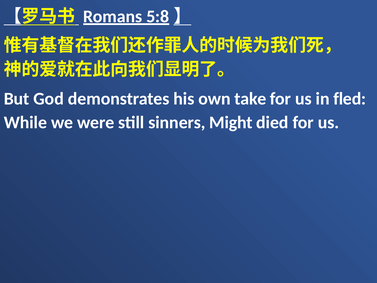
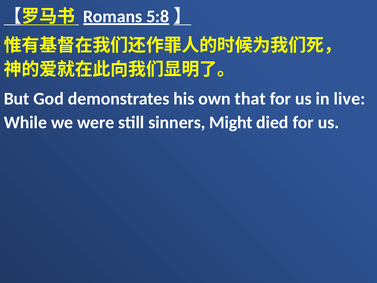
take: take -> that (250, 99)
fled: fled -> live (350, 99)
